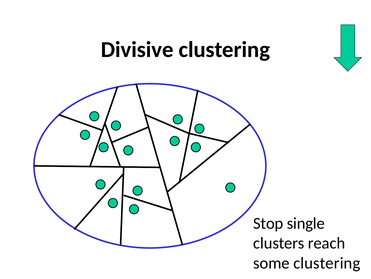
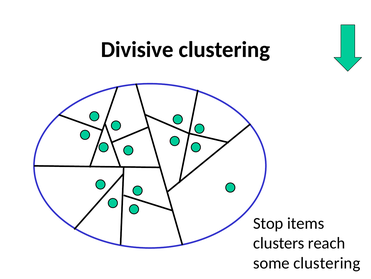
single: single -> items (306, 223)
